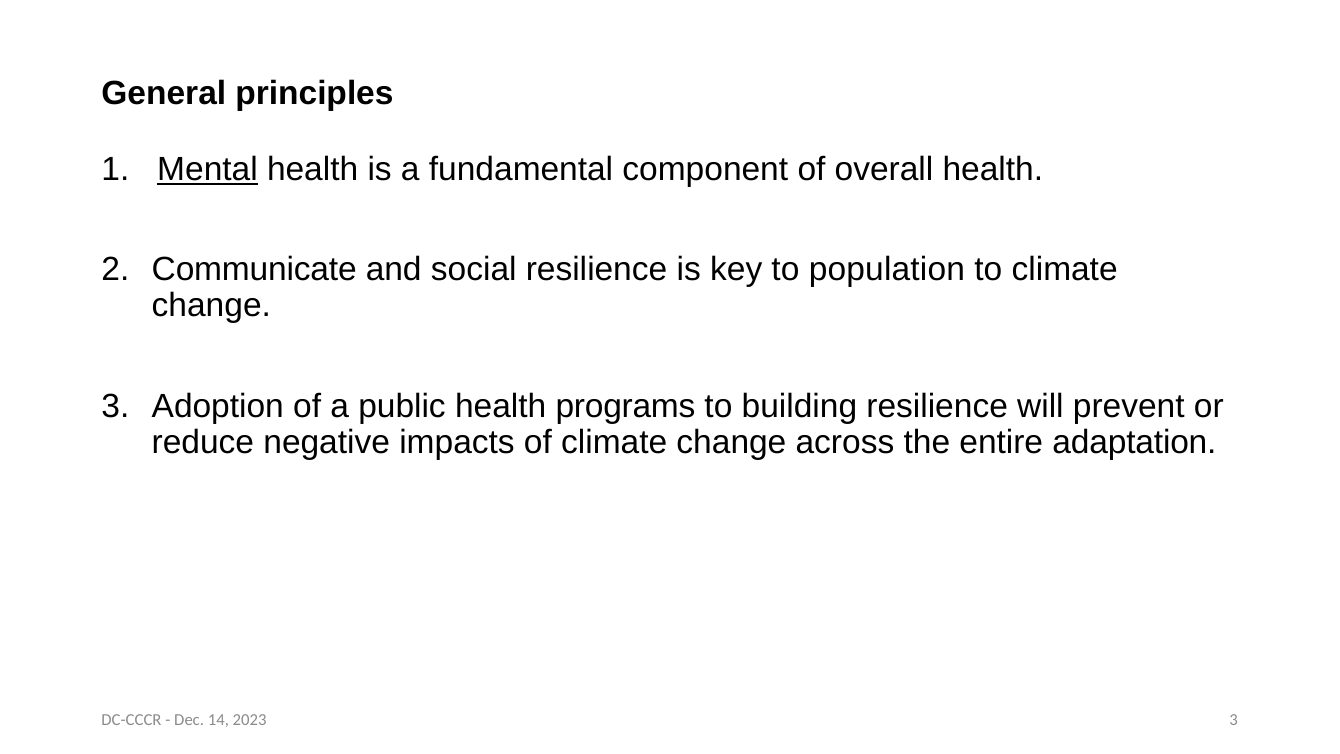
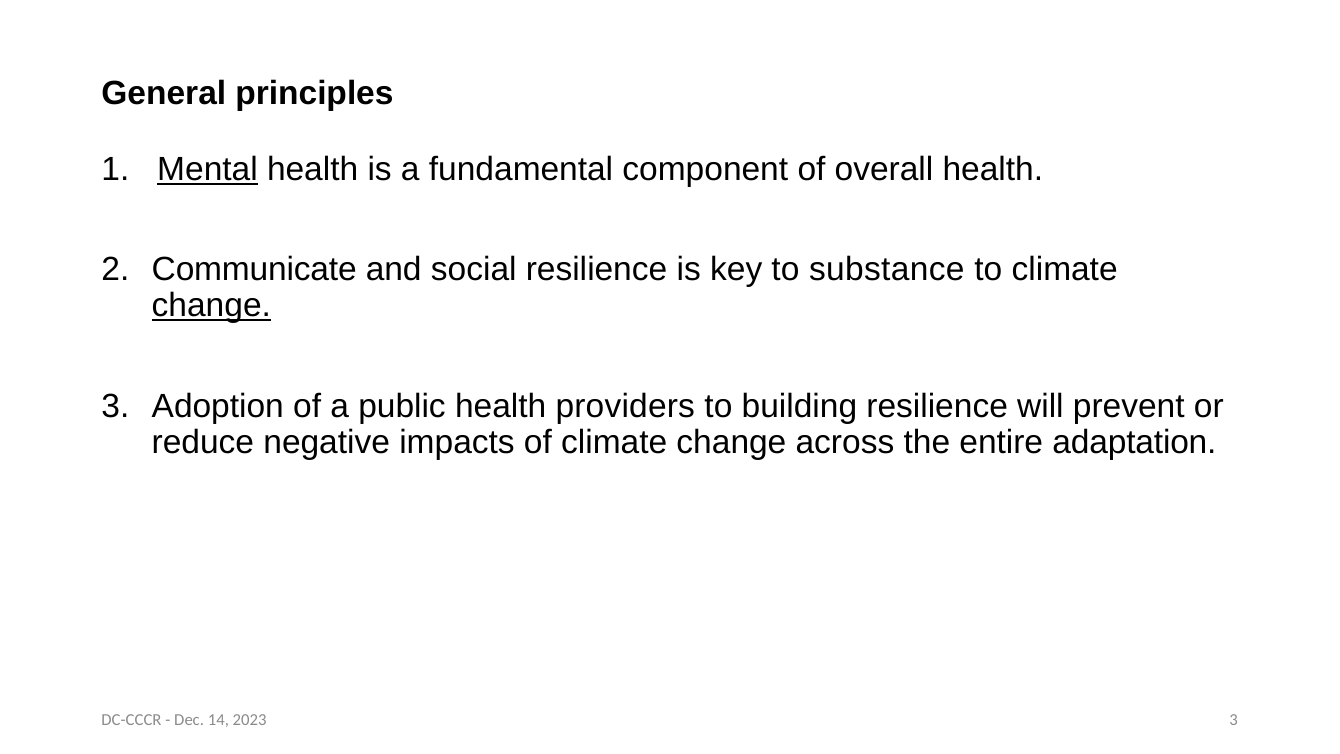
population: population -> substance (887, 270)
change underline: none -> present (211, 306)
programs: programs -> providers (625, 406)
